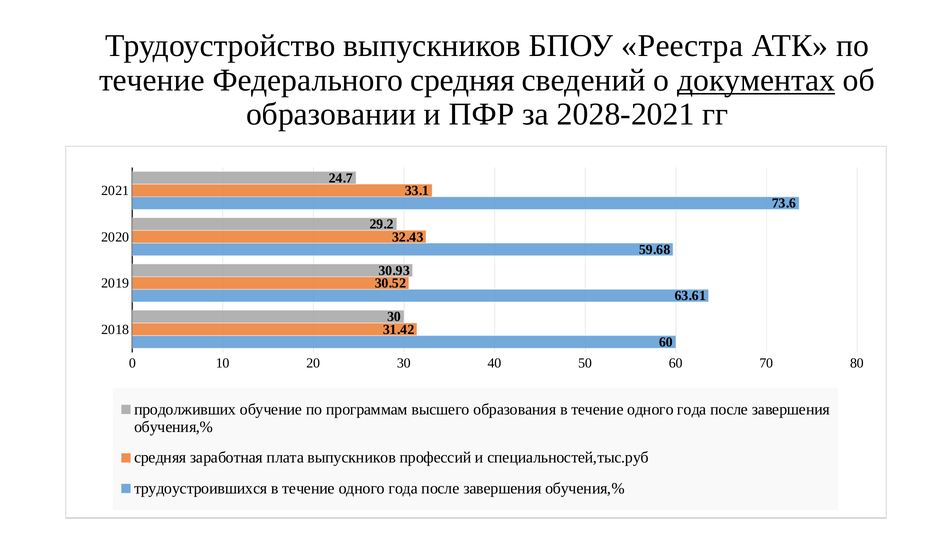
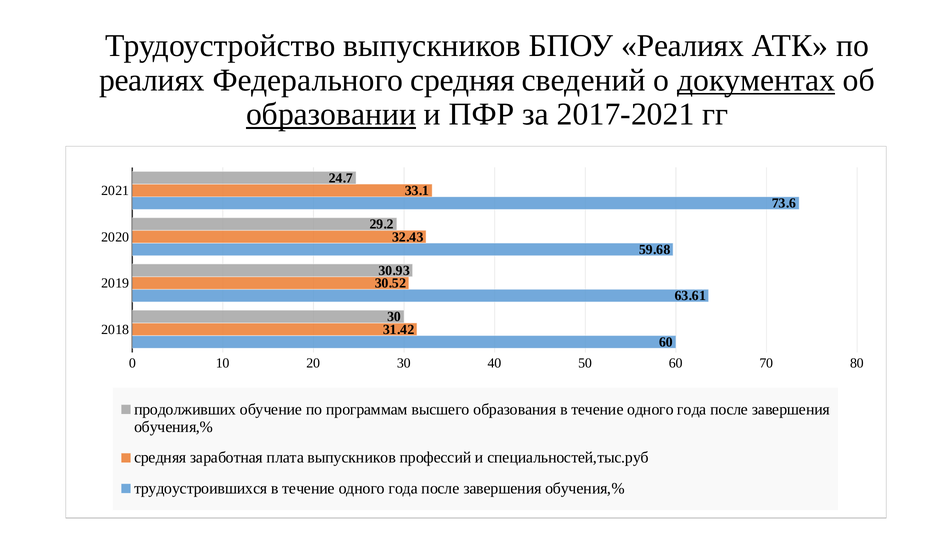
БПОУ Реестра: Реестра -> Реалиях (683, 46)
течение: течение -> реалиях (152, 80)
образовании underline: none -> present (331, 114)
2028-2021: 2028-2021 -> 2017-2021 (626, 114)
